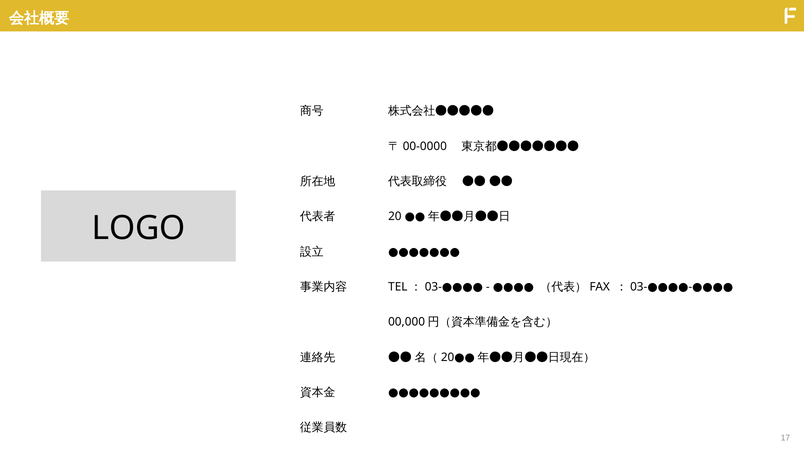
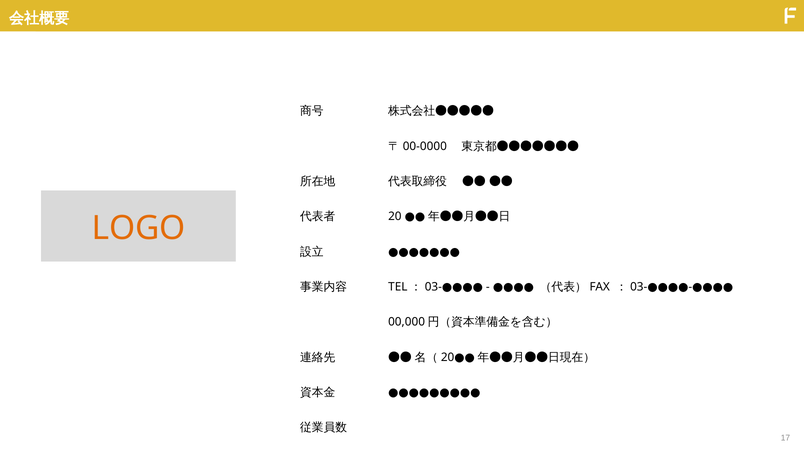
LOGO colour: black -> orange (139, 228)
